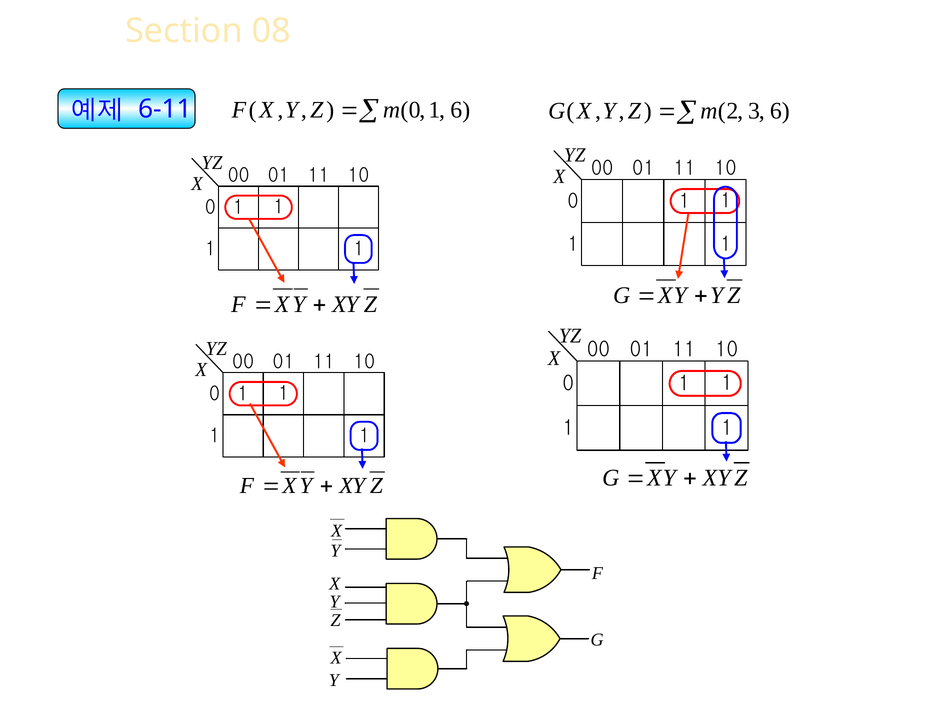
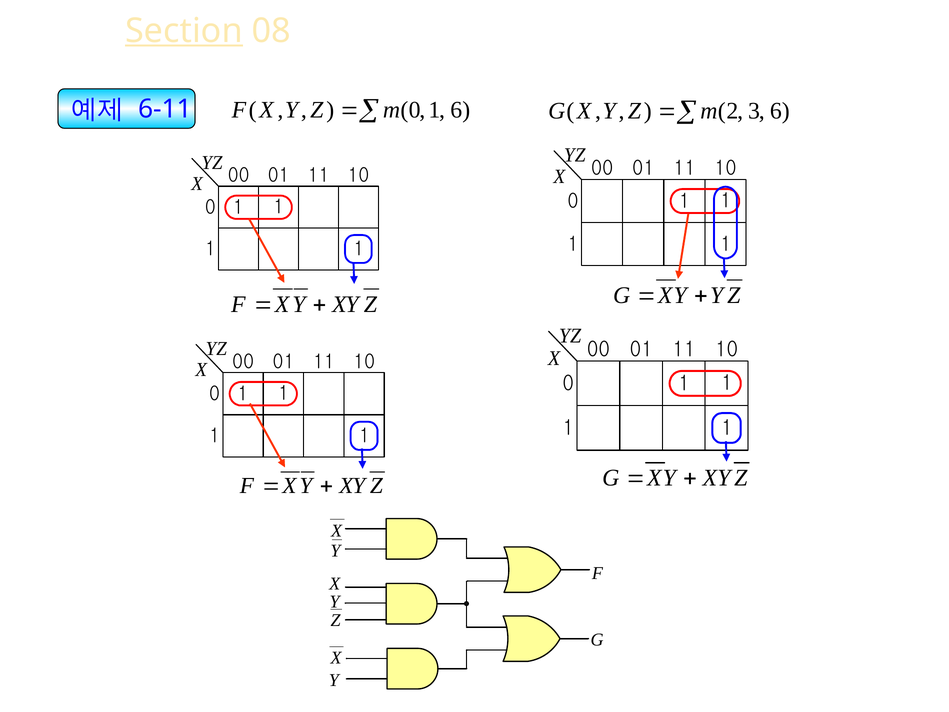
Section underline: none -> present (184, 31)
